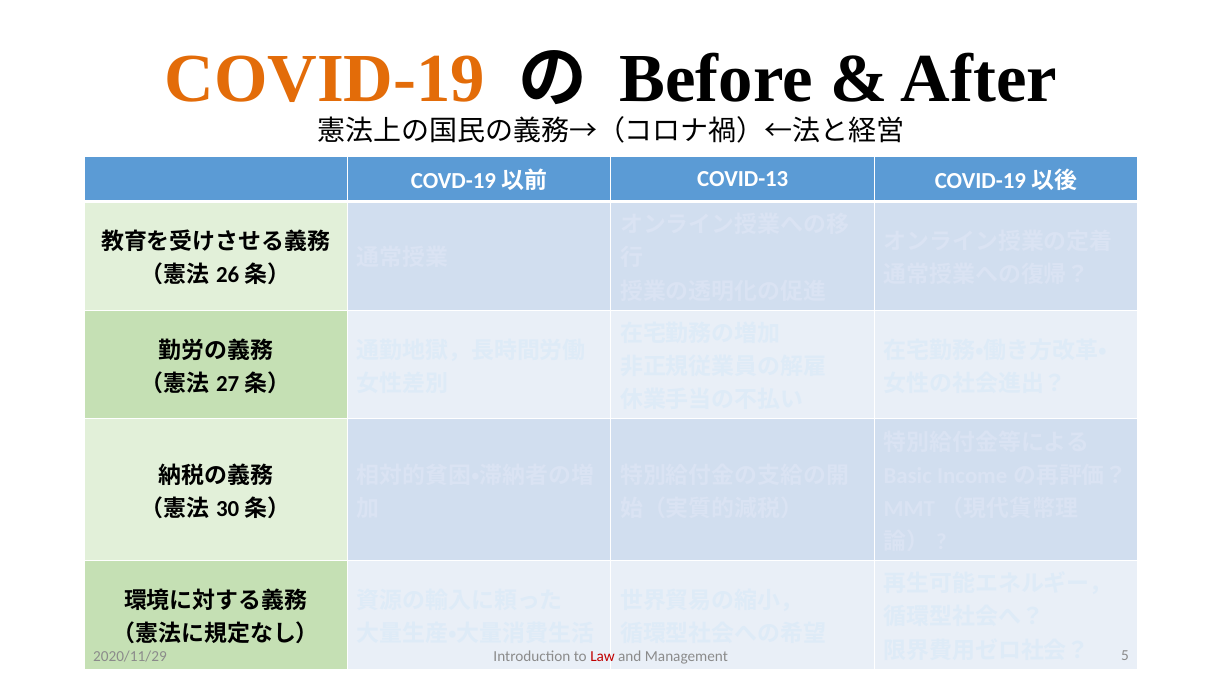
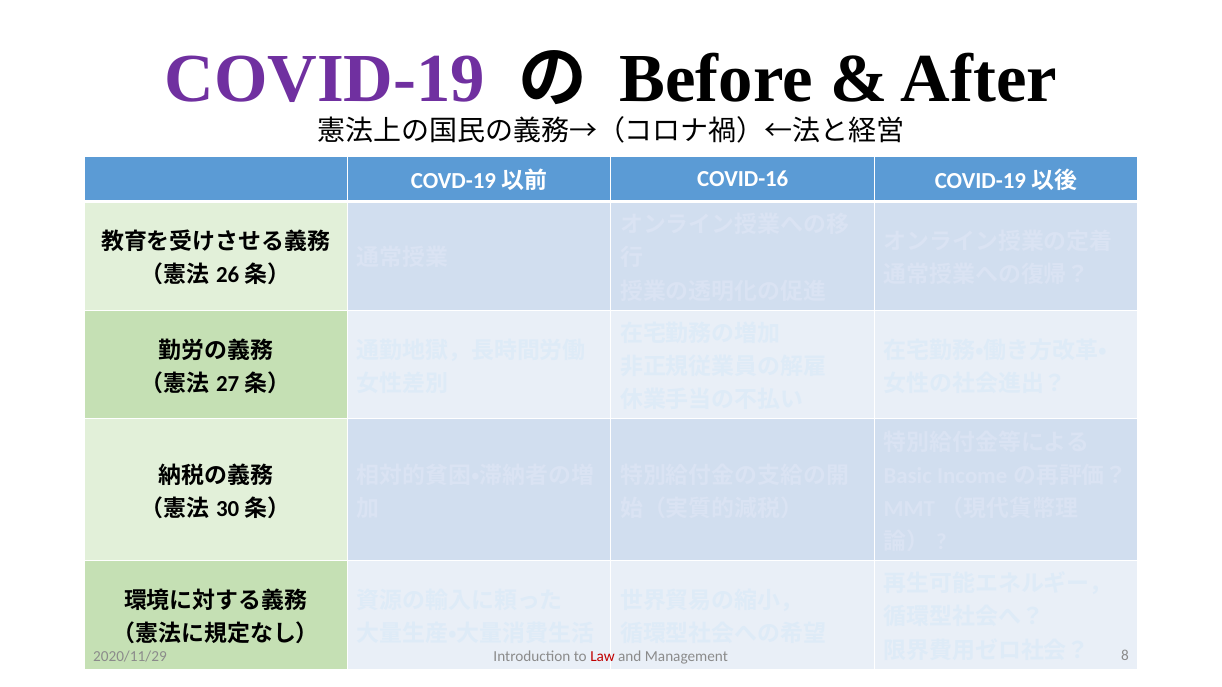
COVID-19 colour: orange -> purple (325, 79)
COVID-13: COVID-13 -> COVID-16 (743, 179)
5: 5 -> 8 (1125, 656)
